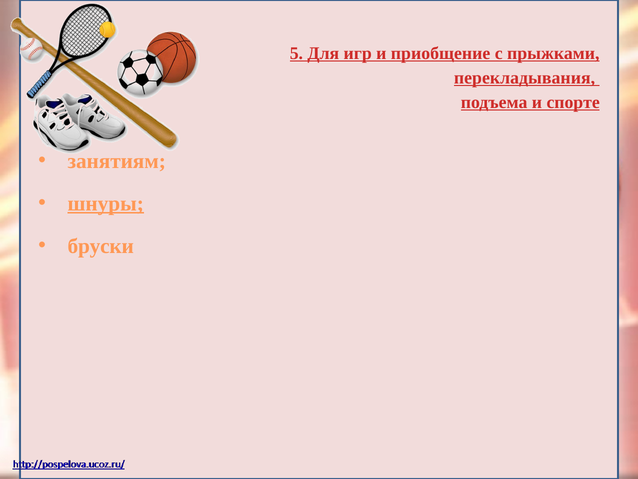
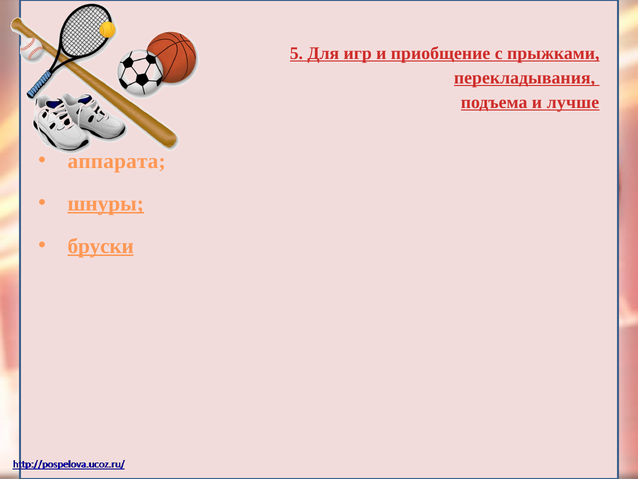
спорте: спорте -> лучше (573, 102)
занятиям: занятиям -> аппарата (117, 161)
бруски underline: none -> present (101, 246)
